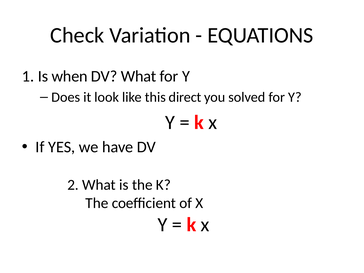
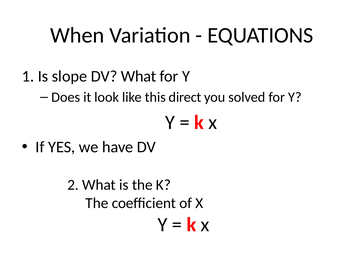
Check: Check -> When (77, 35)
when: when -> slope (70, 76)
